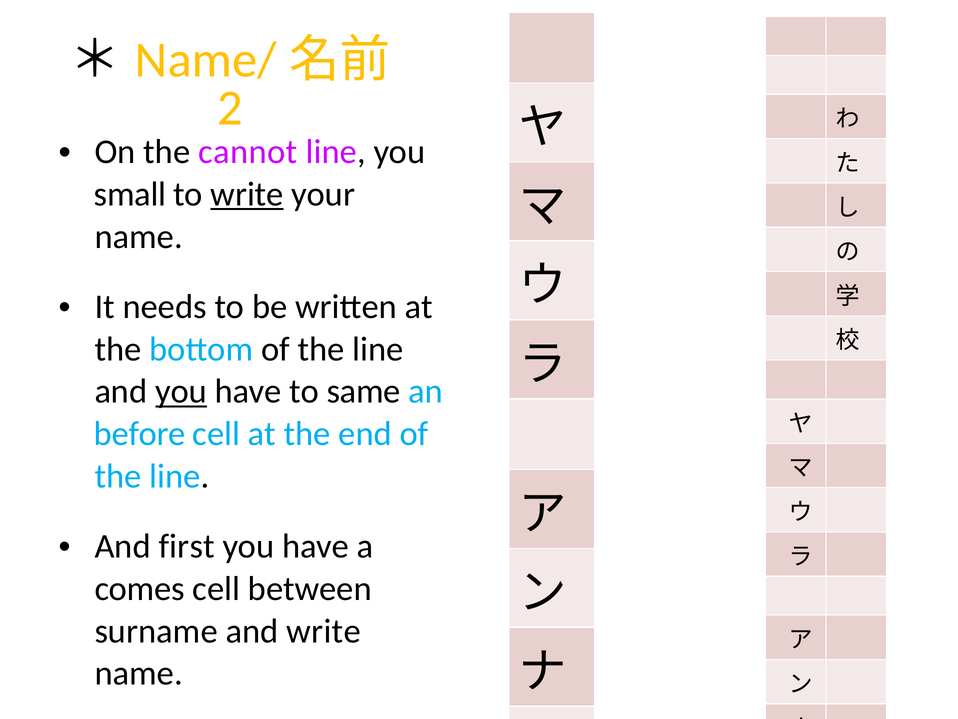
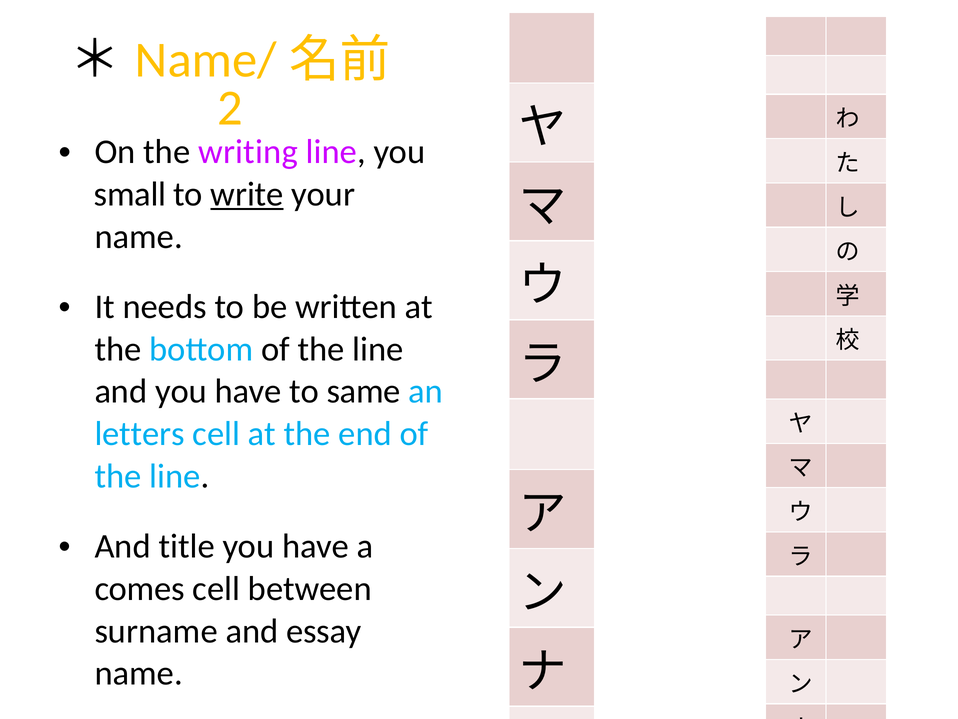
cannot: cannot -> writing (248, 152)
you underline: present -> none (181, 391)
before: before -> letters (140, 434)
first: first -> title (187, 546)
and write: write -> essay (324, 631)
